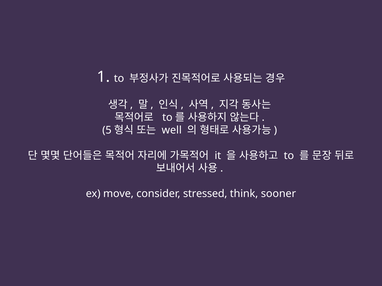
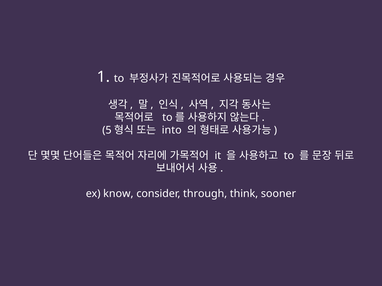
well: well -> into (172, 130)
move: move -> know (118, 194)
stressed: stressed -> through (205, 194)
